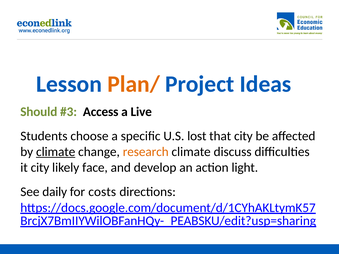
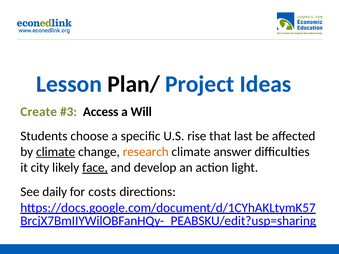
Plan/ colour: orange -> black (134, 84)
Should: Should -> Create (39, 112)
Live: Live -> Will (141, 112)
lost: lost -> rise (197, 136)
that city: city -> last (243, 136)
discuss: discuss -> answer (233, 152)
face underline: none -> present (95, 168)
